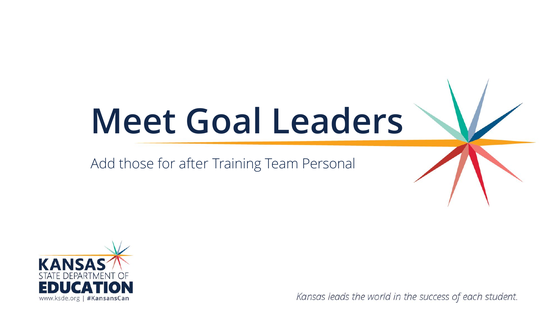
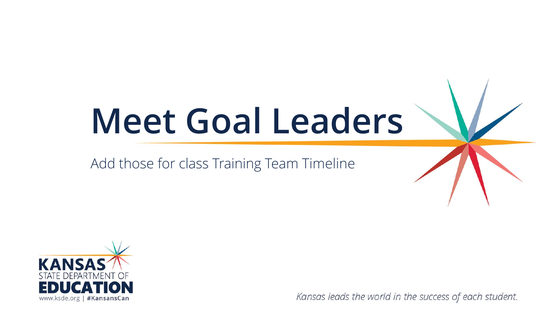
after: after -> class (194, 164)
Personal: Personal -> Timeline (329, 164)
